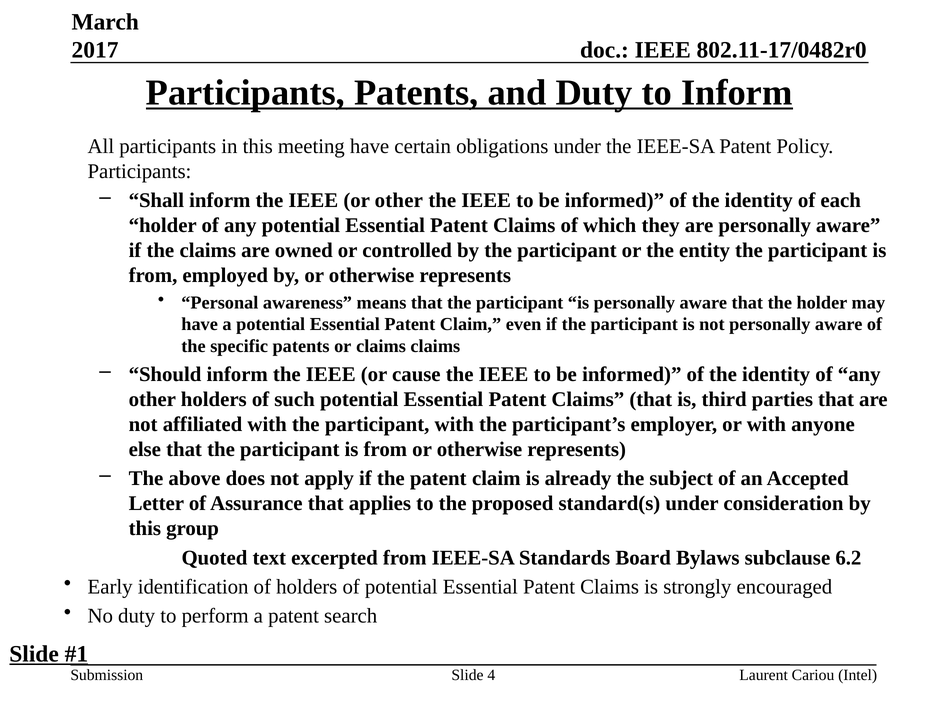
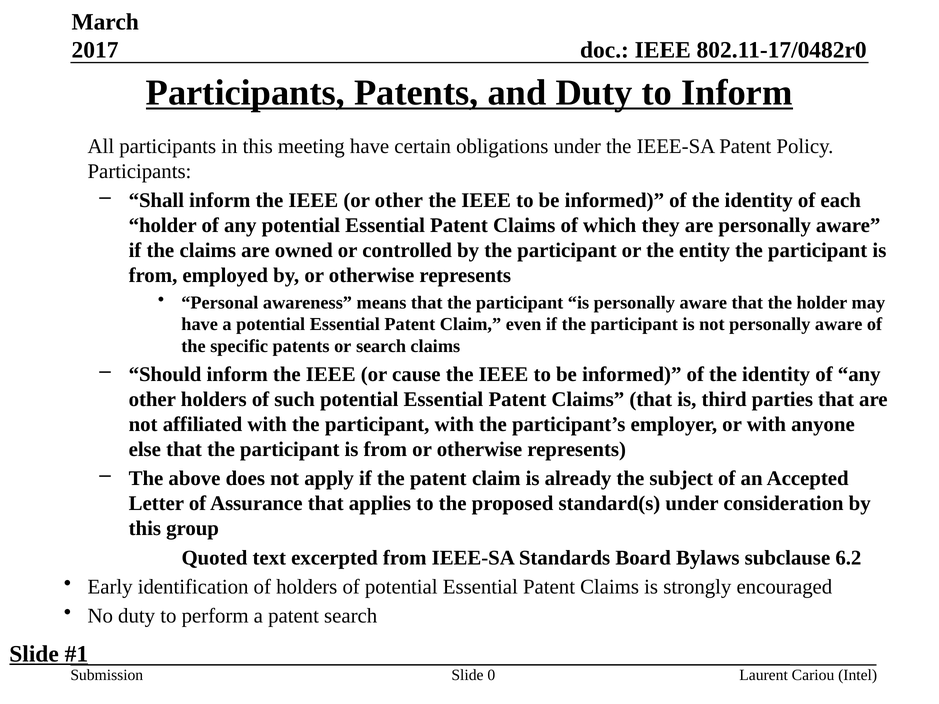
or claims: claims -> search (381, 346)
4: 4 -> 0 (491, 675)
